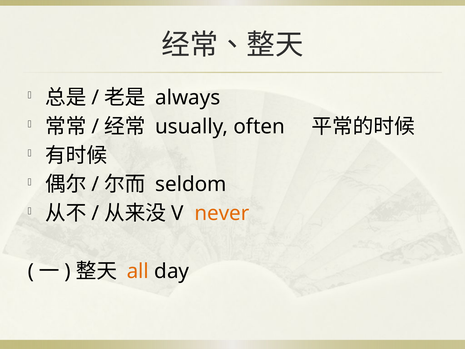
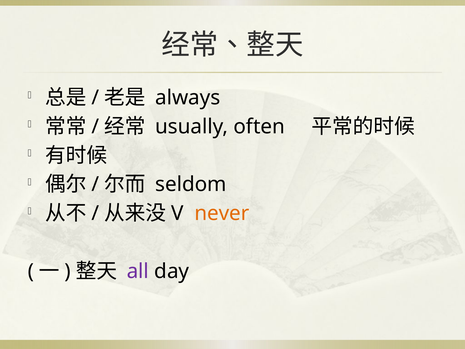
all colour: orange -> purple (138, 271)
